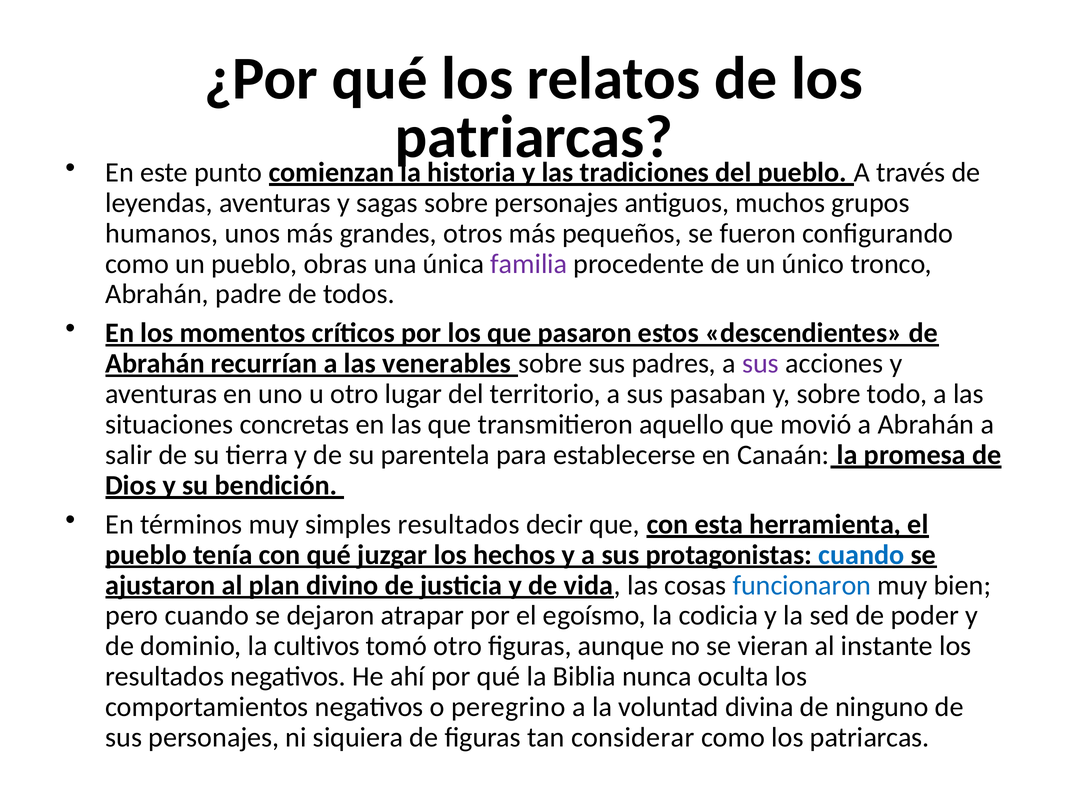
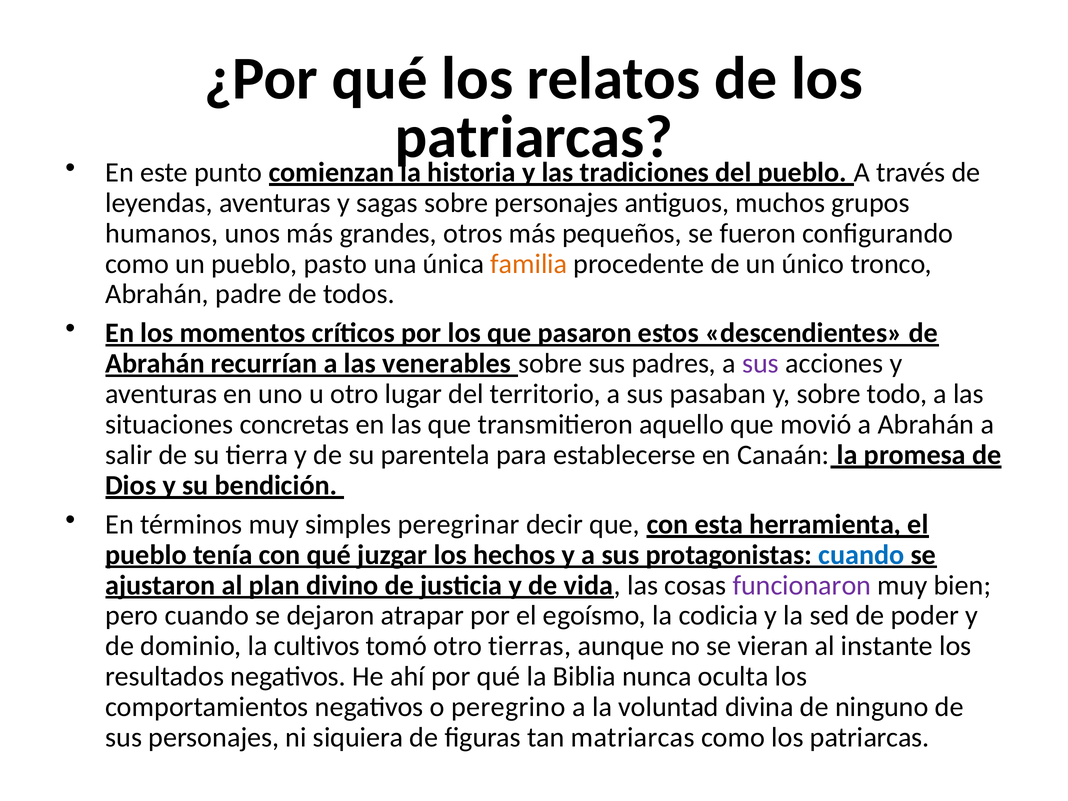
obras: obras -> pasto (335, 264)
familia colour: purple -> orange (529, 264)
simples resultados: resultados -> peregrinar (459, 524)
funcionaron colour: blue -> purple (802, 585)
otro ﬁguras: ﬁguras -> tierras (530, 646)
considerar: considerar -> matriarcas (633, 737)
